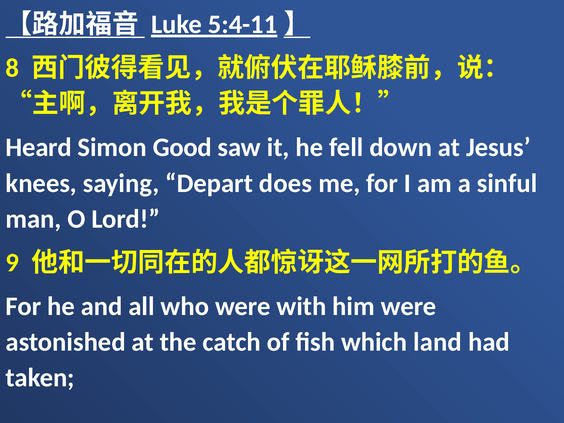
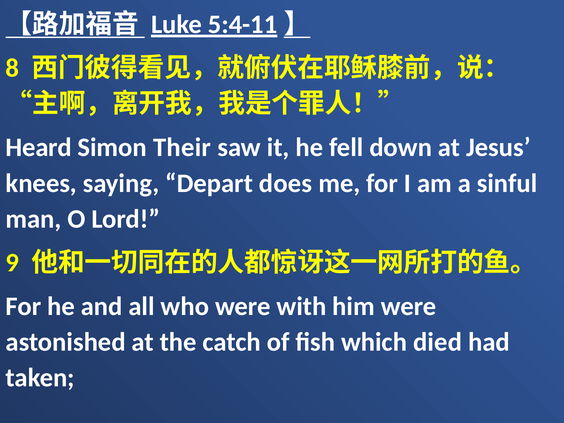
Good: Good -> Their (182, 147)
land: land -> died (438, 342)
